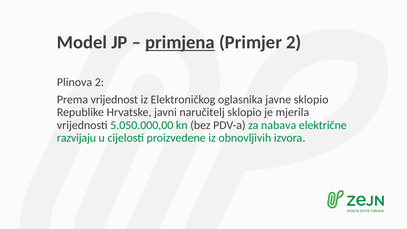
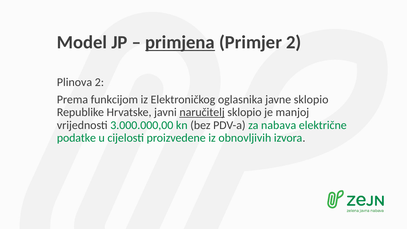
vrijednost: vrijednost -> funkcijom (114, 99)
naručitelj underline: none -> present (202, 112)
mjerila: mjerila -> manjoj (292, 112)
5.050.000,00: 5.050.000,00 -> 3.000.000,00 (142, 125)
razvijaju: razvijaju -> podatke (76, 138)
